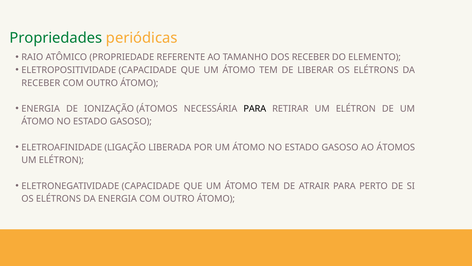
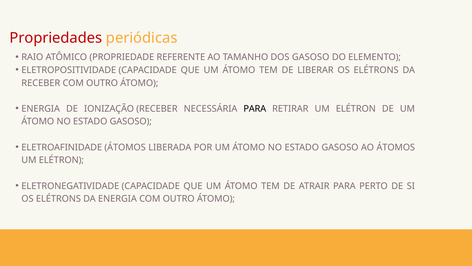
Propriedades colour: green -> red (56, 38)
DOS RECEBER: RECEBER -> GASOSO (311, 57)
IONIZAÇÃO ÁTOMOS: ÁTOMOS -> RECEBER (157, 109)
ELETROAFINIDADE LIGAÇÃO: LIGAÇÃO -> ÁTOMOS (125, 147)
